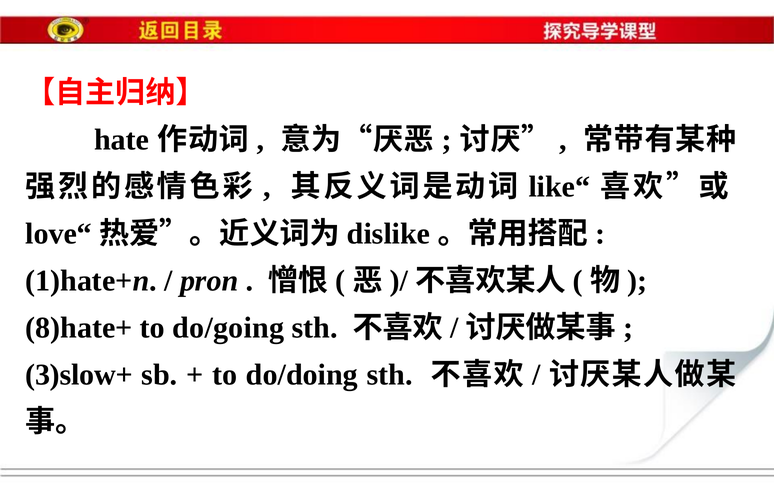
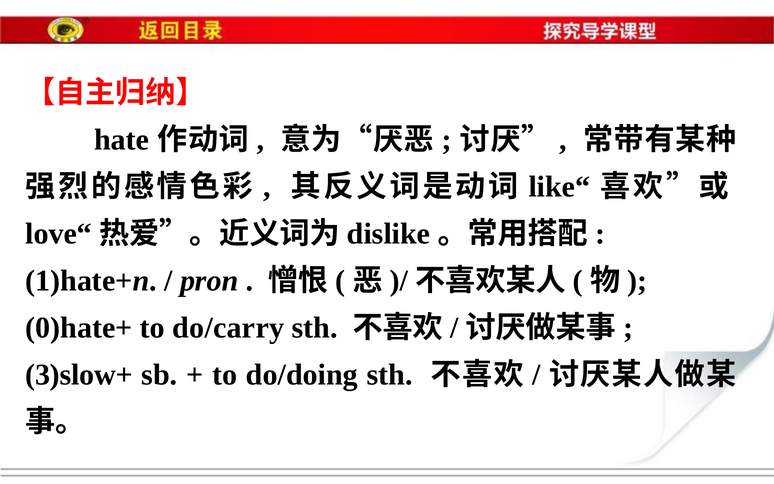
8)hate+: 8)hate+ -> 0)hate+ (79, 328)
do/going: do/going -> do/carry (228, 328)
